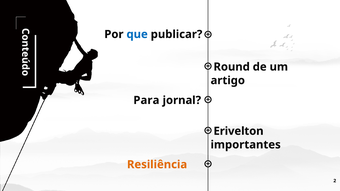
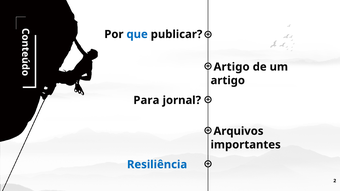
Round: Round -> Artigo (232, 67)
Erivelton: Erivelton -> Arquivos (238, 131)
Resiliência colour: orange -> blue (157, 165)
